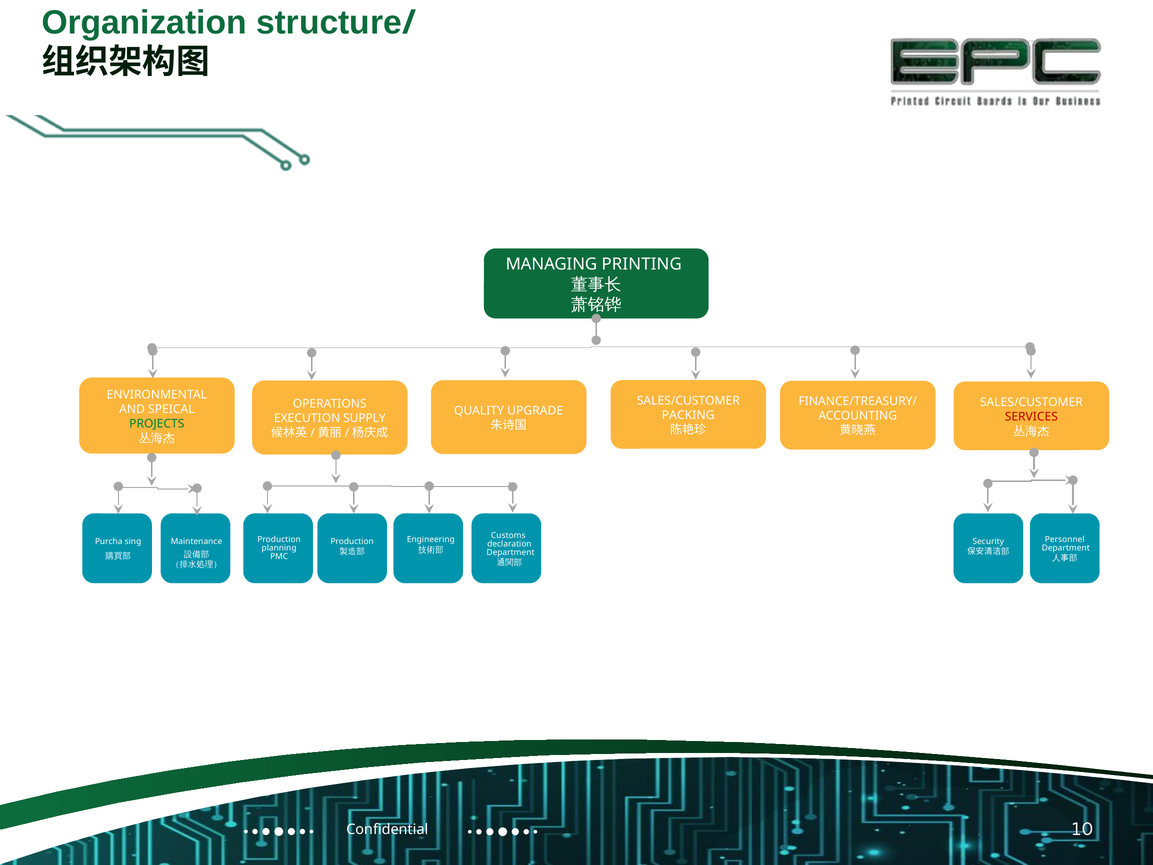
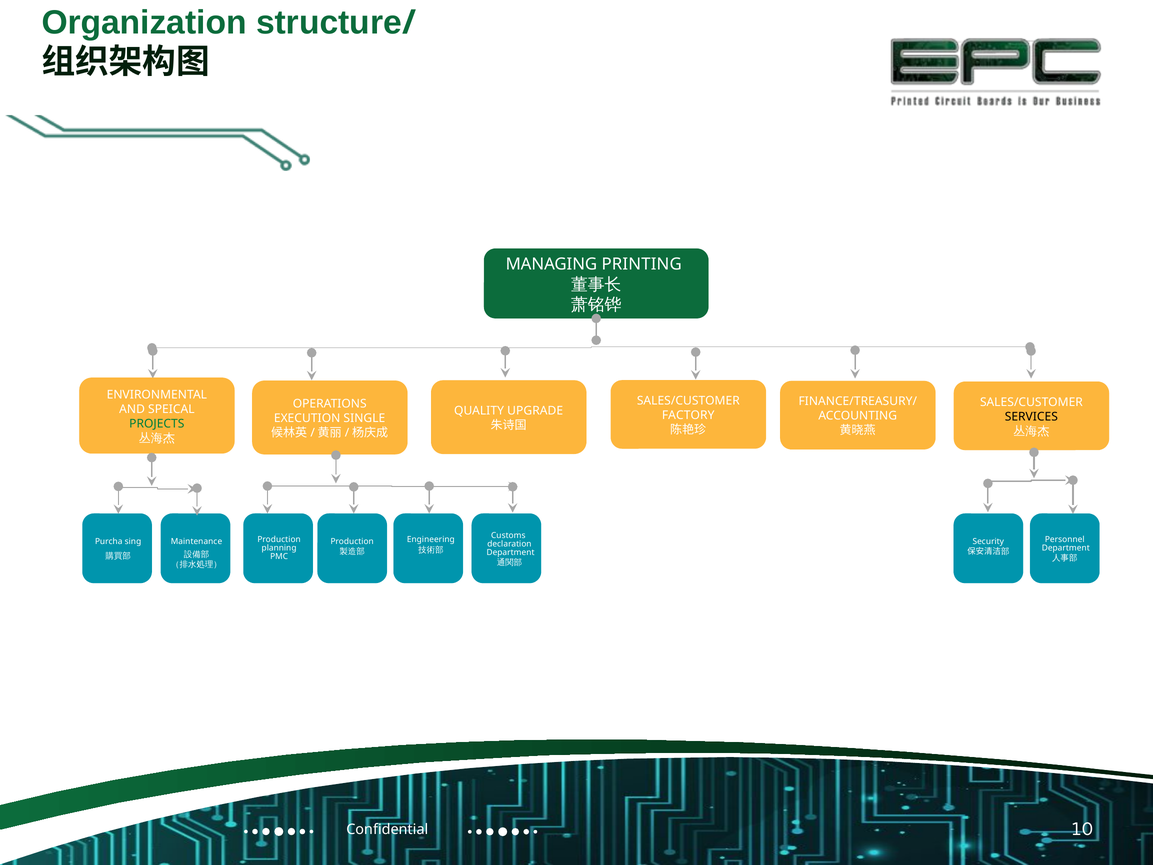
PACKING: PACKING -> FACTORY (688, 415)
SERVICES colour: red -> black (1031, 417)
SUPPLY: SUPPLY -> SINGLE (364, 418)
